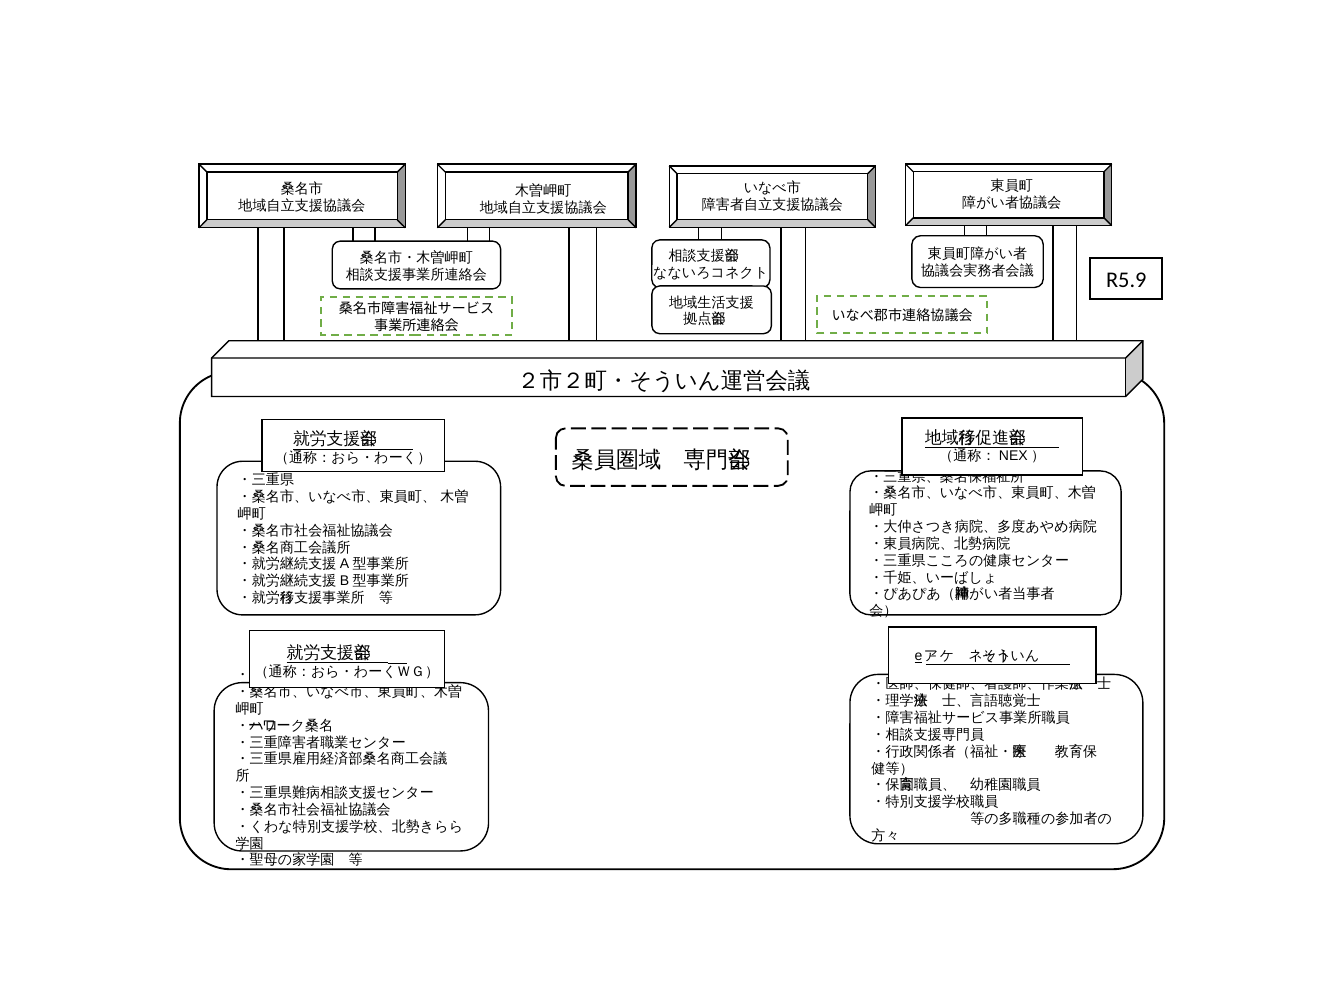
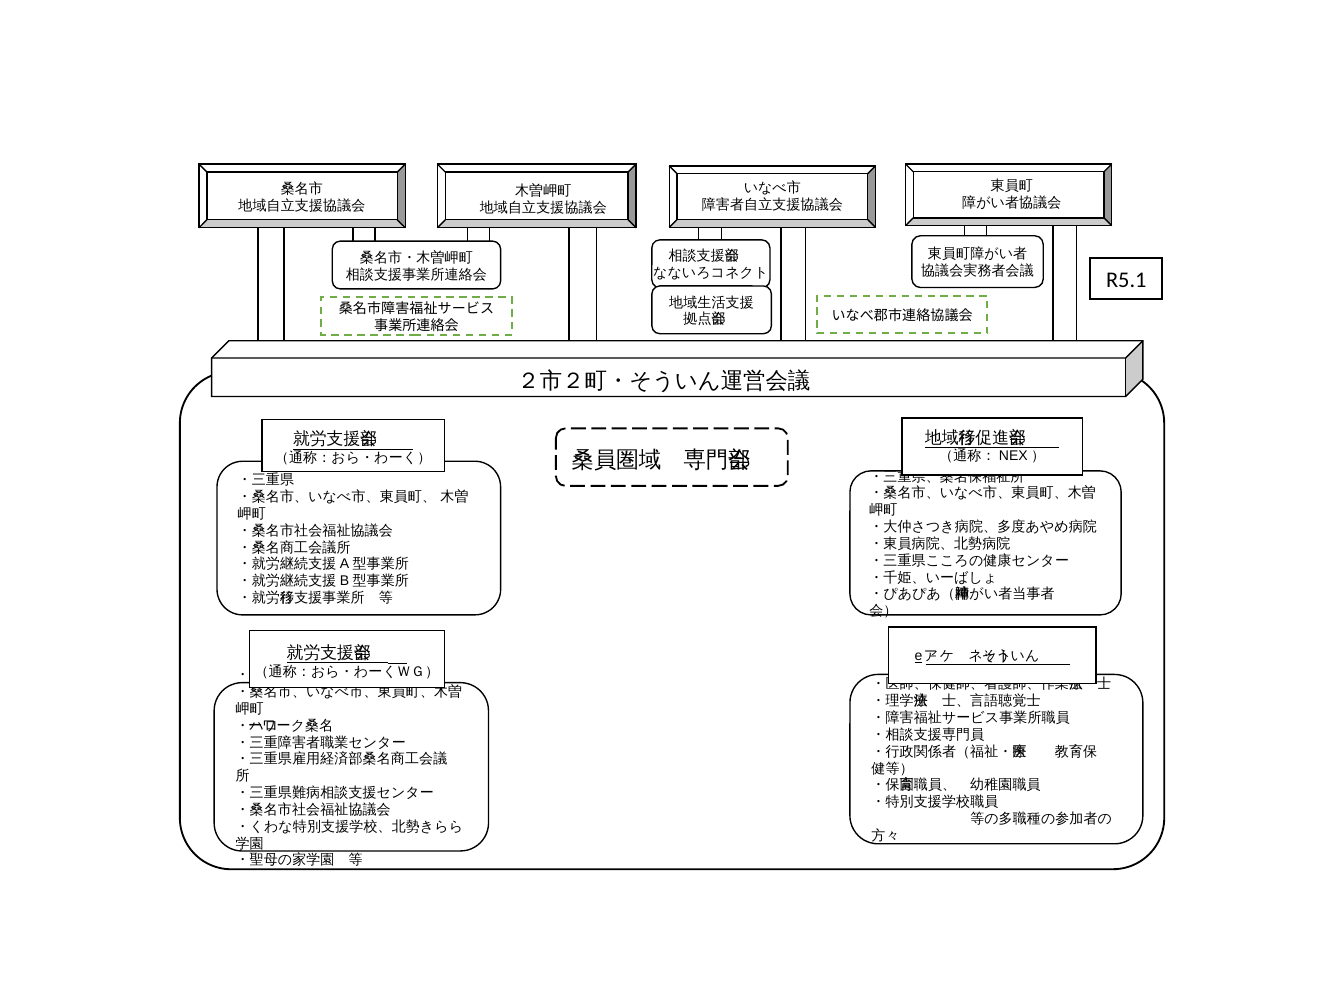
R5.9: R5.9 -> R5.1 (1126, 280)
